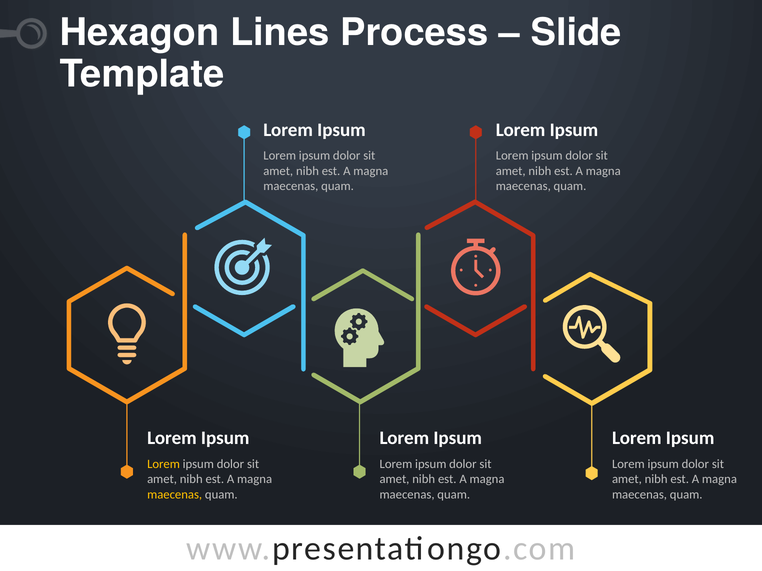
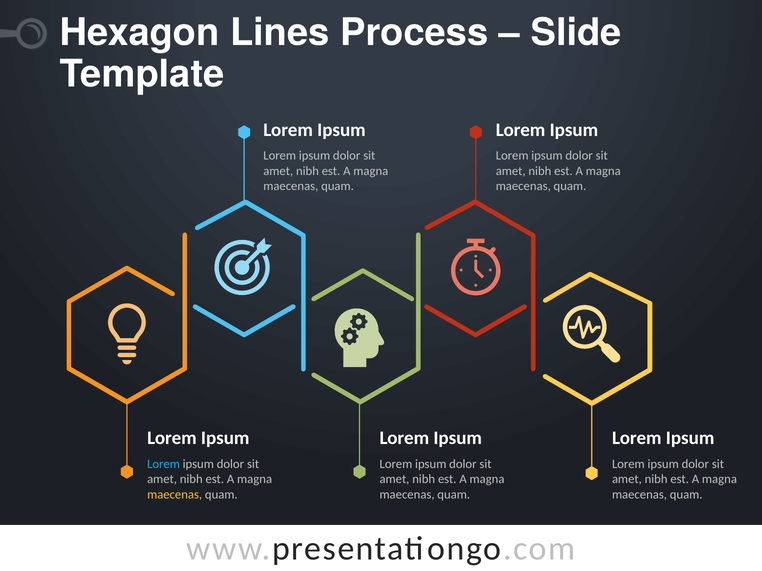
Lorem colour: yellow -> light blue (164, 464)
